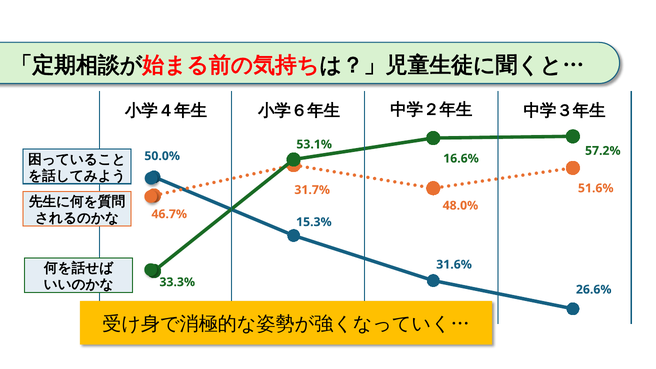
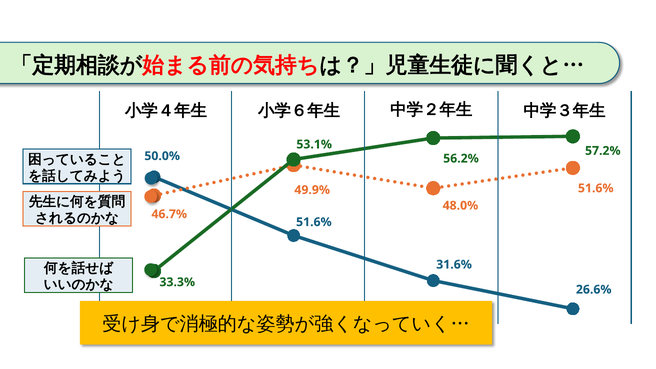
16.6%: 16.6% -> 56.2% (461, 158)
31.7%: 31.7% -> 49.9% (312, 190)
15.3%: 15.3% -> 51.6% (314, 222)
